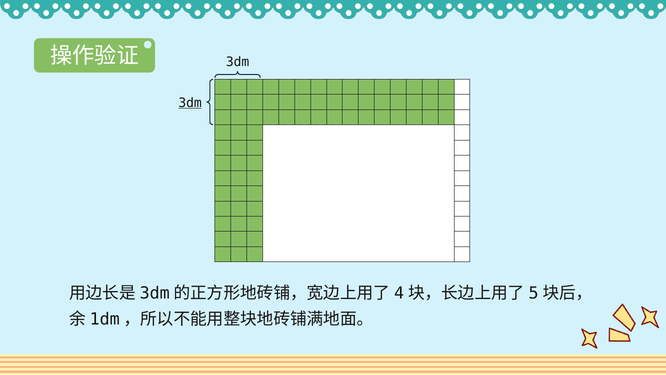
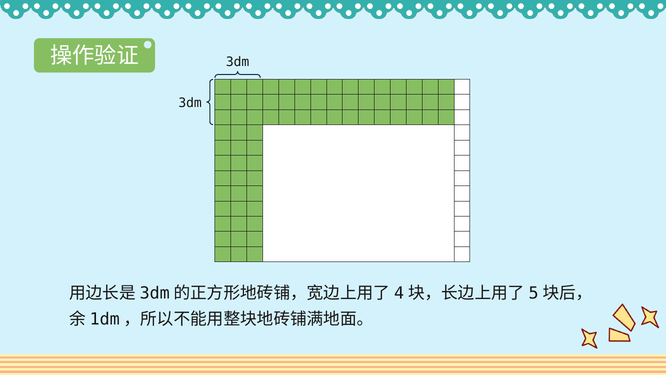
3dm underline: present -> none (190, 103)
